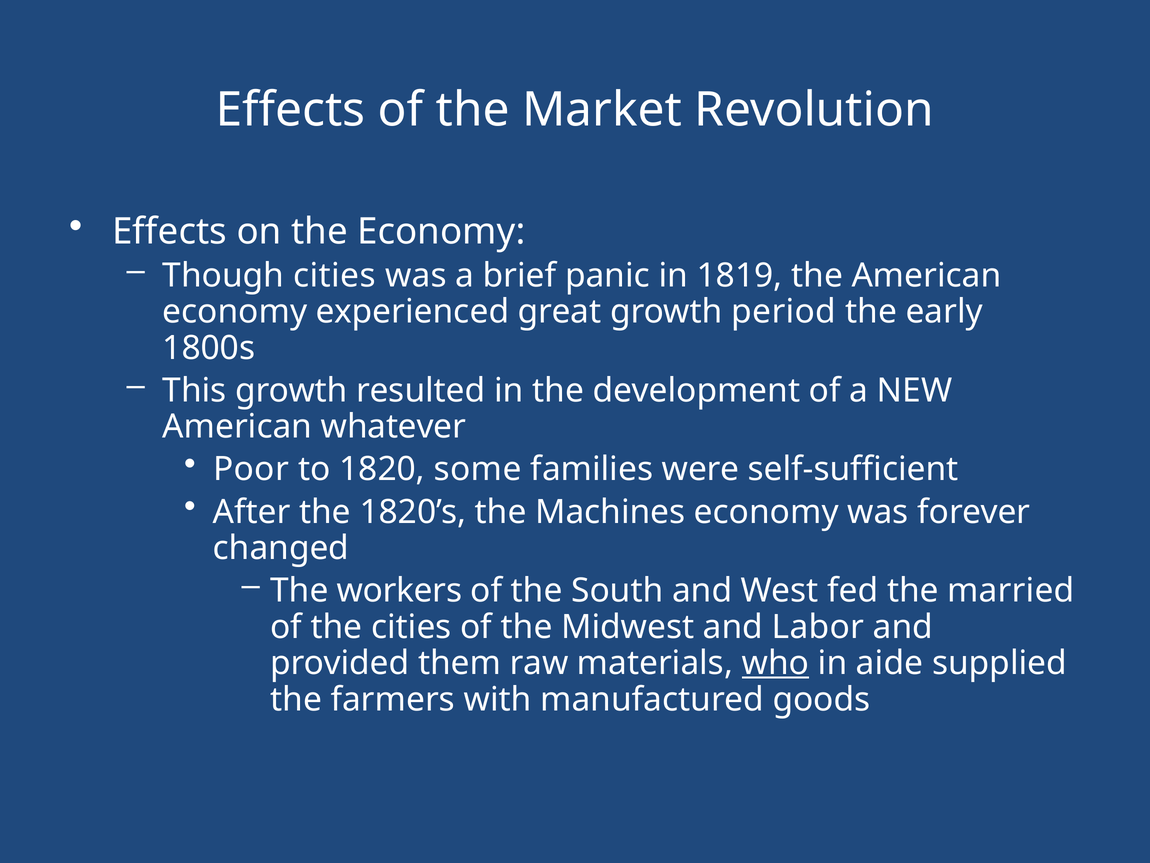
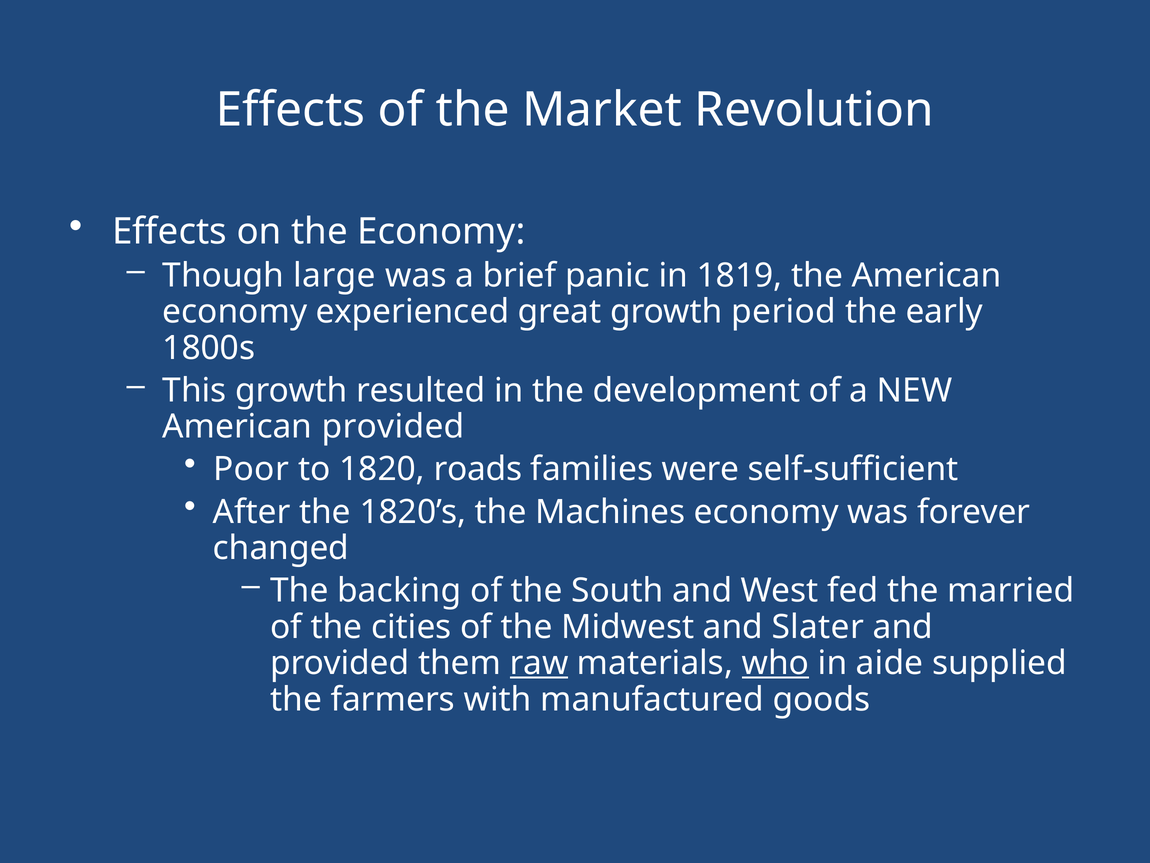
Though cities: cities -> large (335, 275)
American whatever: whatever -> provided (393, 427)
some: some -> roads (478, 469)
workers: workers -> backing (399, 590)
Labor: Labor -> Slater (818, 627)
raw underline: none -> present (539, 663)
